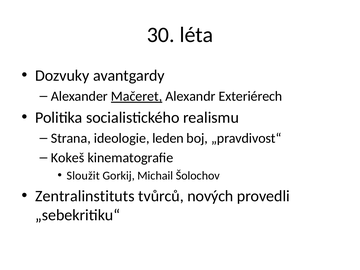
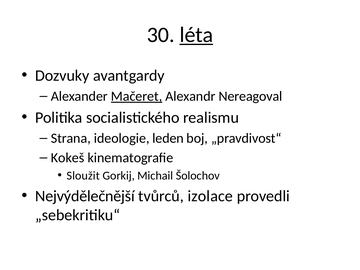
léta underline: none -> present (196, 35)
Exteriérech: Exteriérech -> Nereagoval (251, 96)
Zentralinstituts: Zentralinstituts -> Nejvýdělečnější (85, 196)
nových: nových -> izolace (210, 196)
